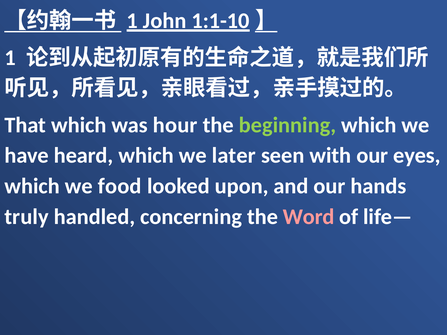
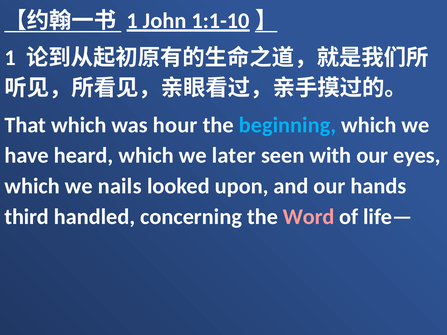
beginning colour: light green -> light blue (287, 125)
food: food -> nails (120, 186)
truly: truly -> third (27, 217)
